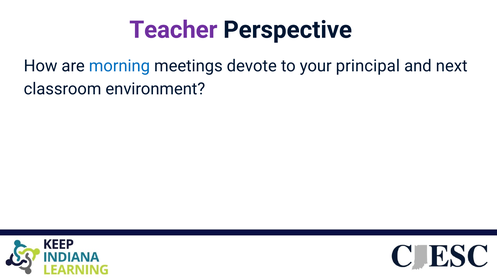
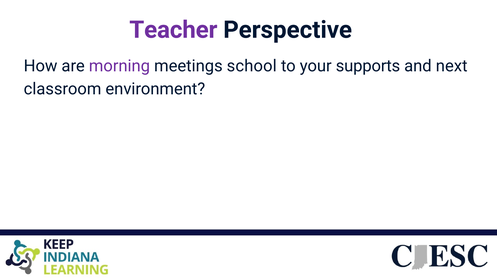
morning colour: blue -> purple (119, 66)
devote: devote -> school (252, 66)
principal: principal -> supports (368, 66)
